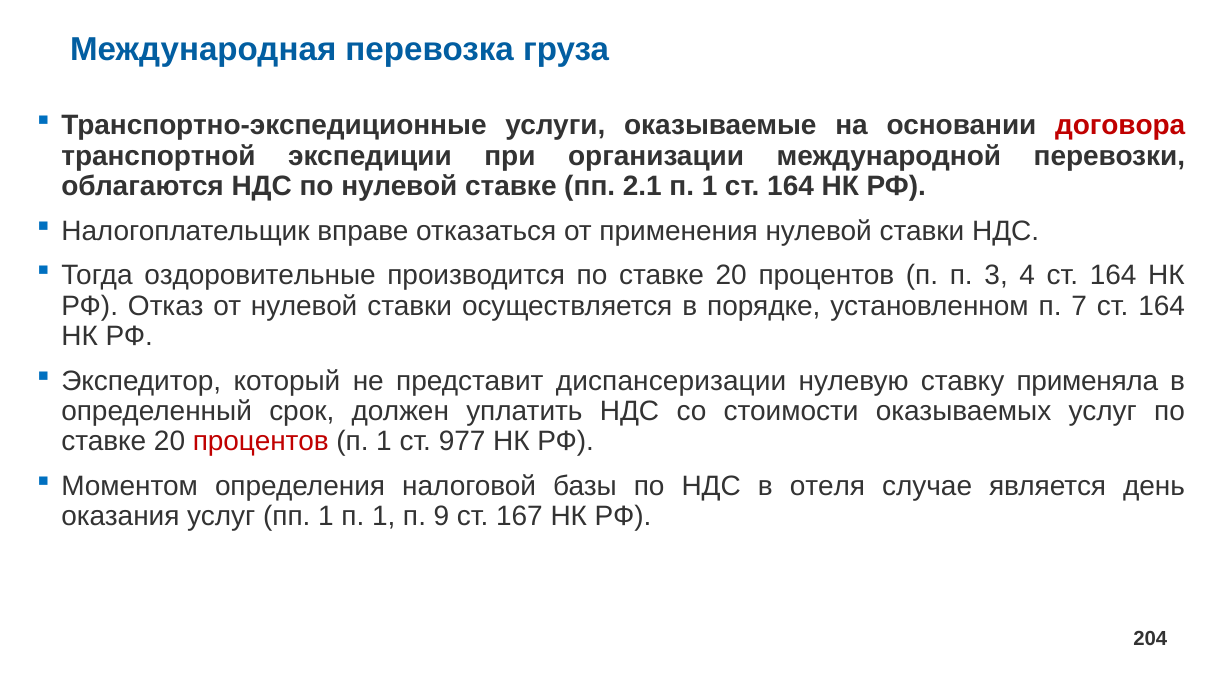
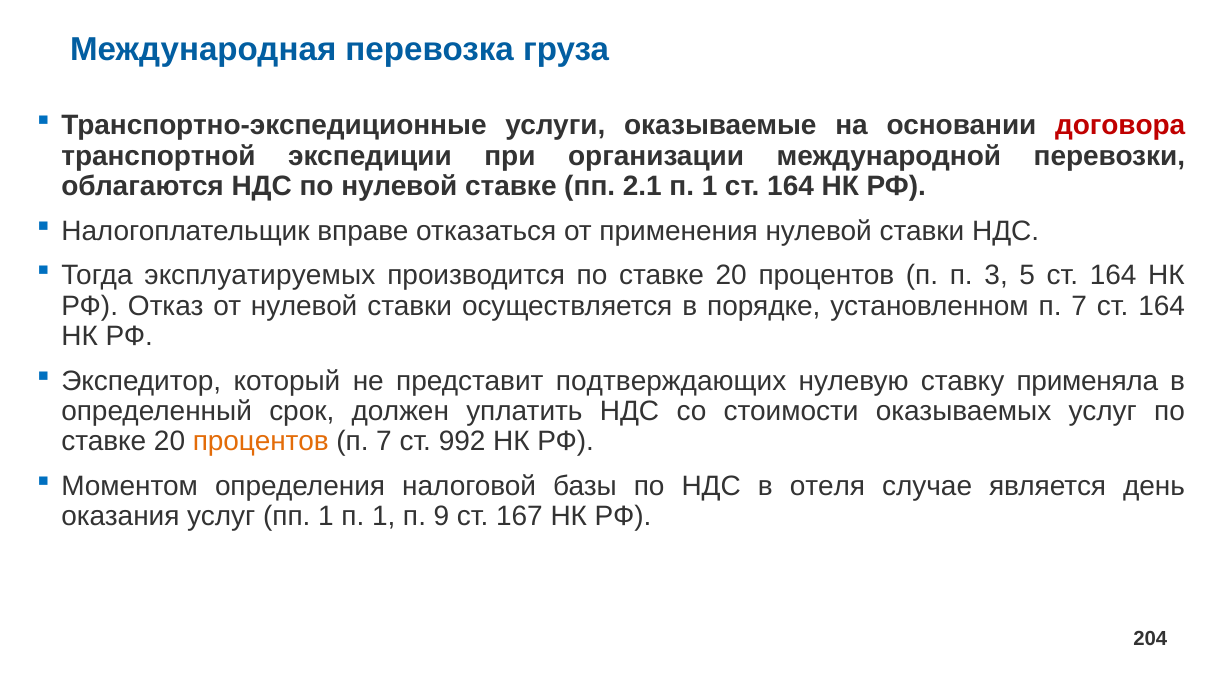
оздоровительные: оздоровительные -> эксплуатируемых (260, 276)
4: 4 -> 5 (1027, 276)
диспансеризации: диспансеризации -> подтверждающих (671, 381)
процентов colour: red -> orange (261, 441)
1: 1 -> 7 (384, 441)
977: 977 -> 992 (462, 441)
